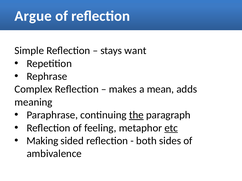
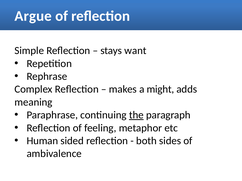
mean: mean -> might (160, 89)
etc underline: present -> none (171, 128)
Making: Making -> Human (42, 141)
